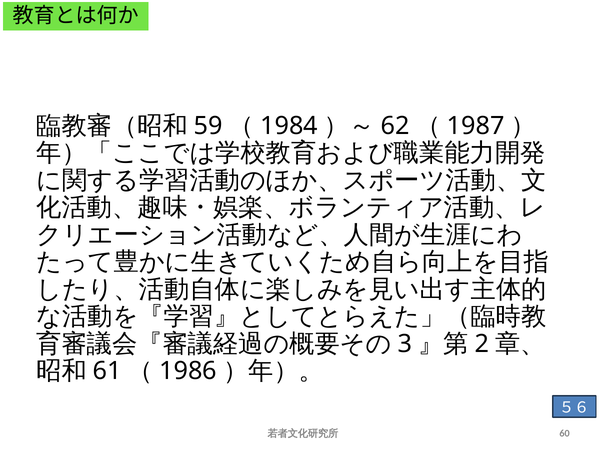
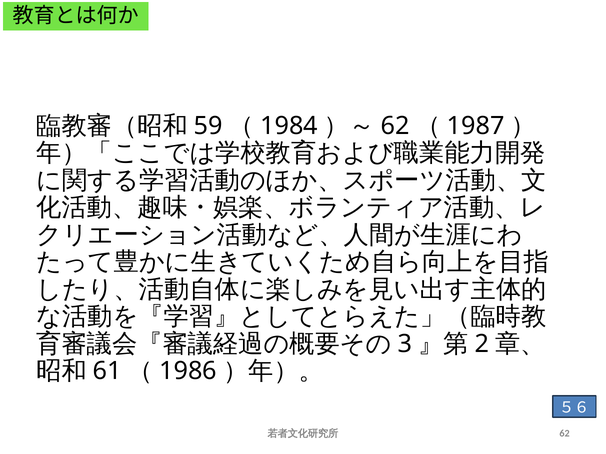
60: 60 -> 62 (565, 434)
